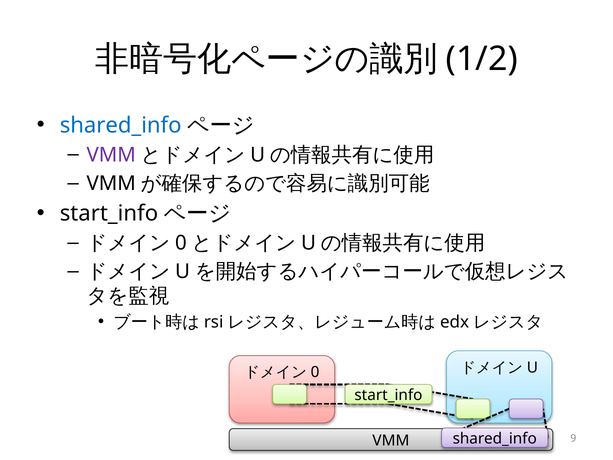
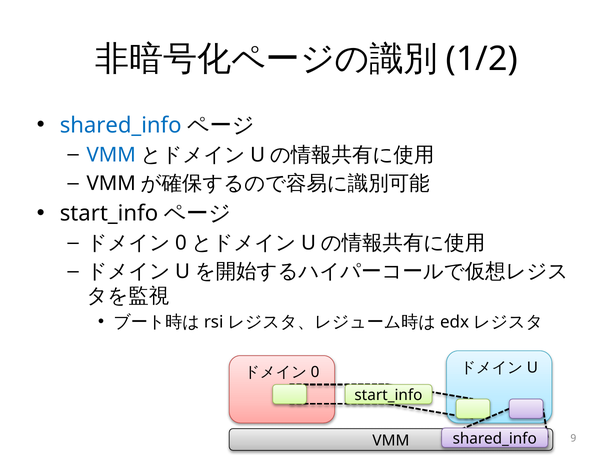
VMM colour: purple -> blue (111, 155)
